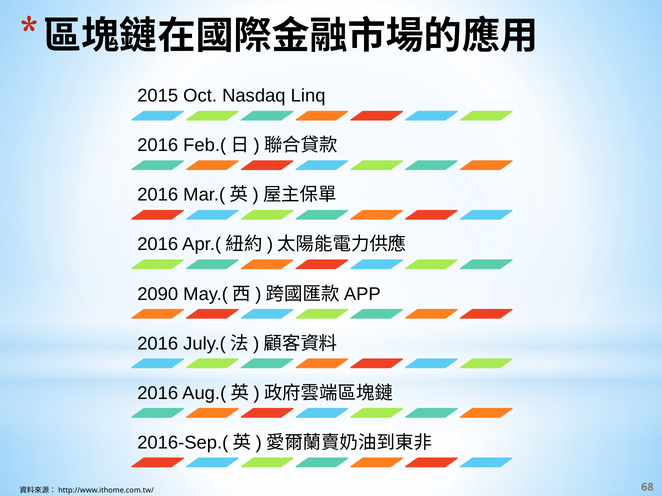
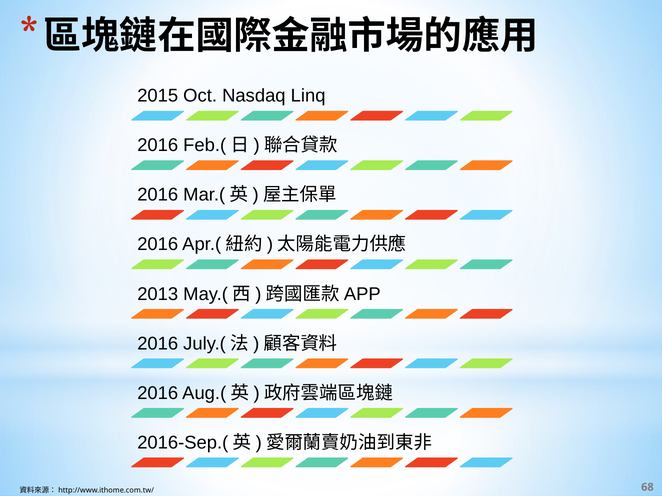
2090: 2090 -> 2013 (158, 294)
